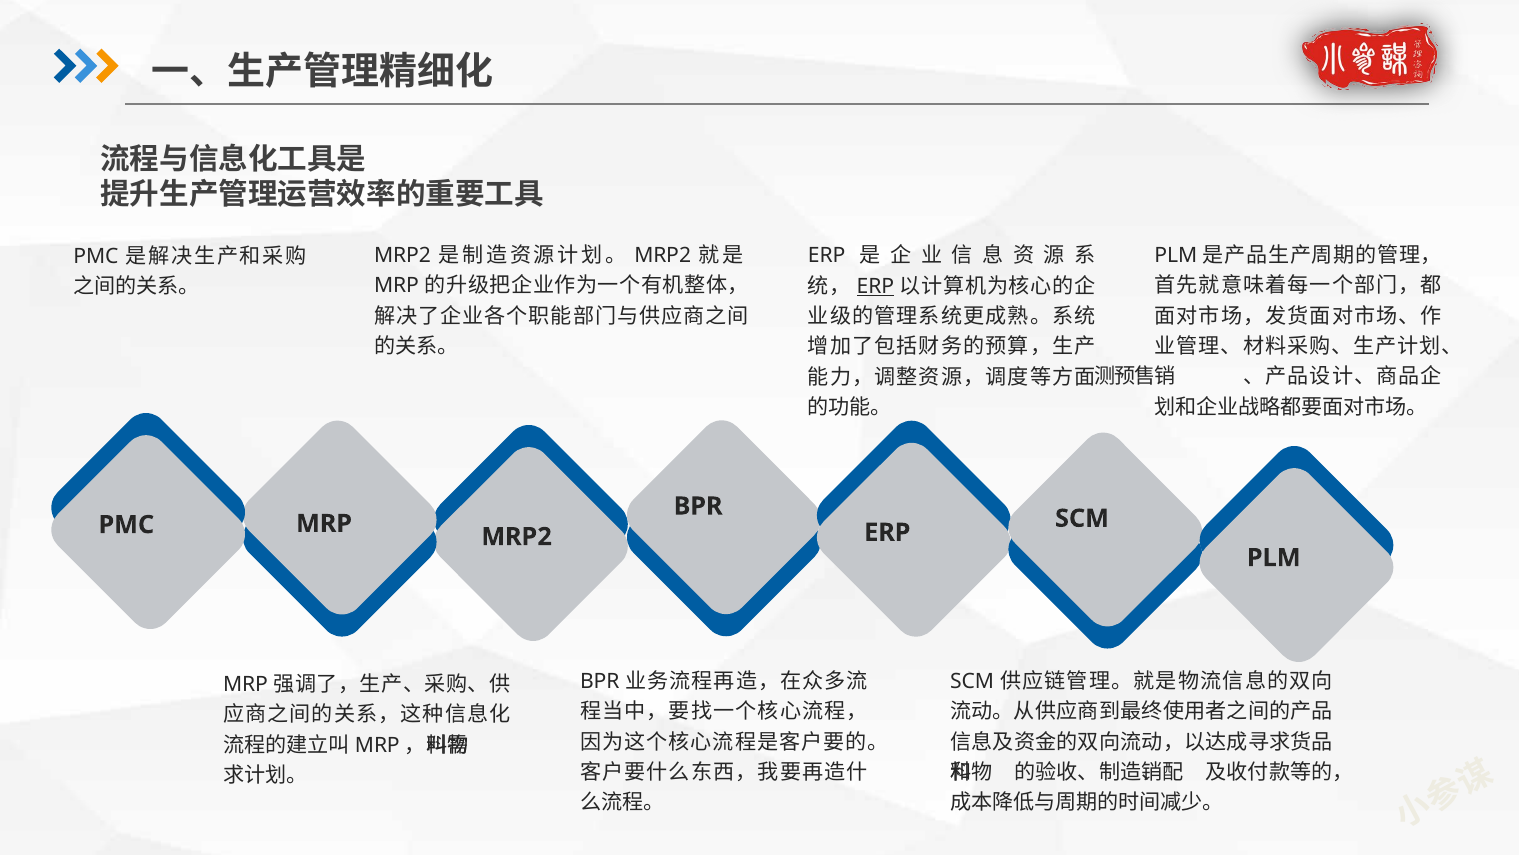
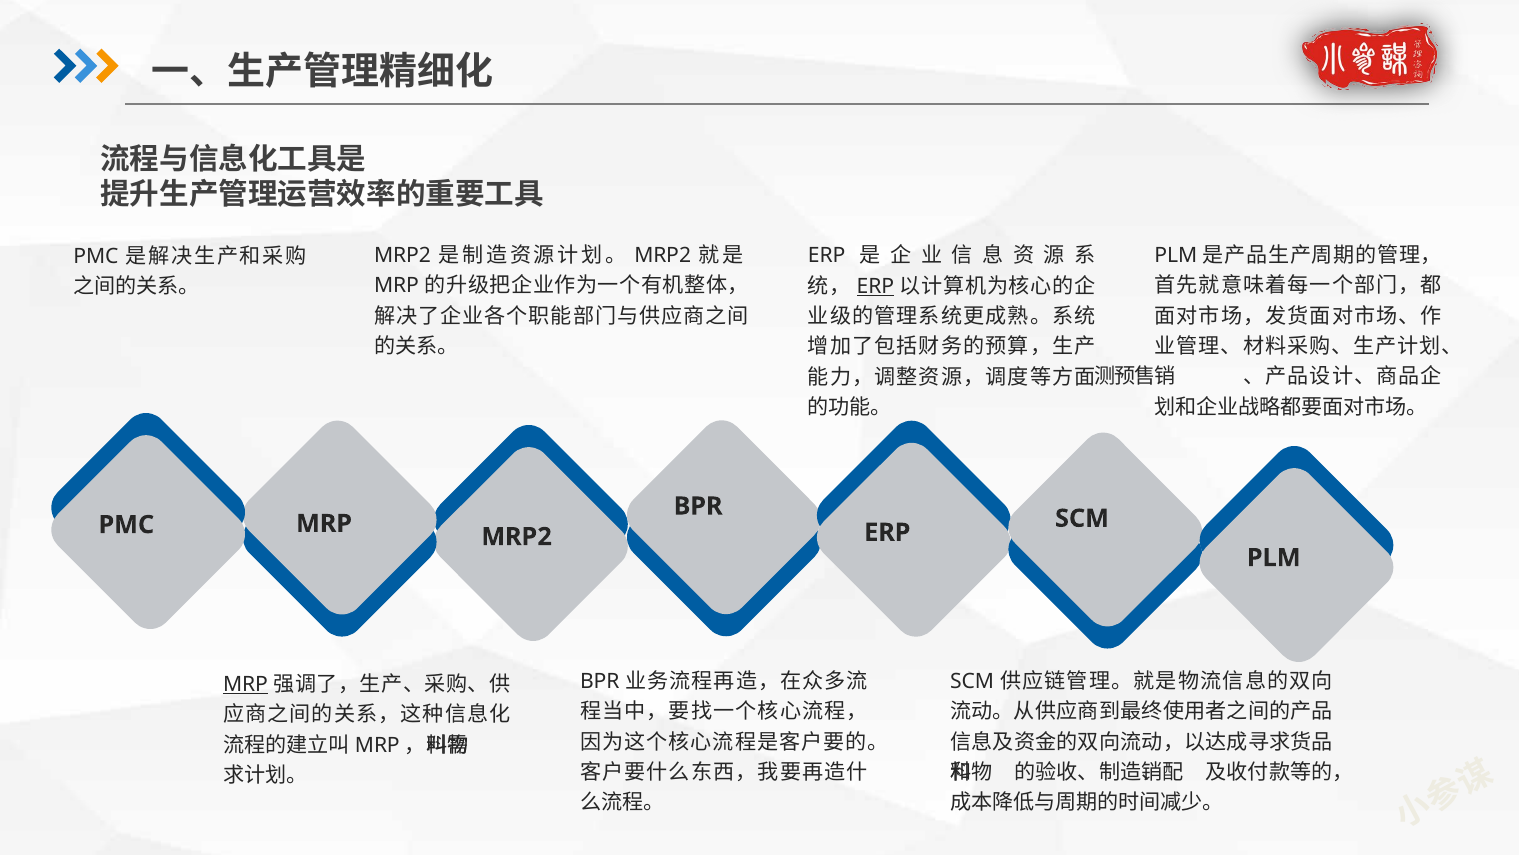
MRP underline: none -> present (245, 684)
